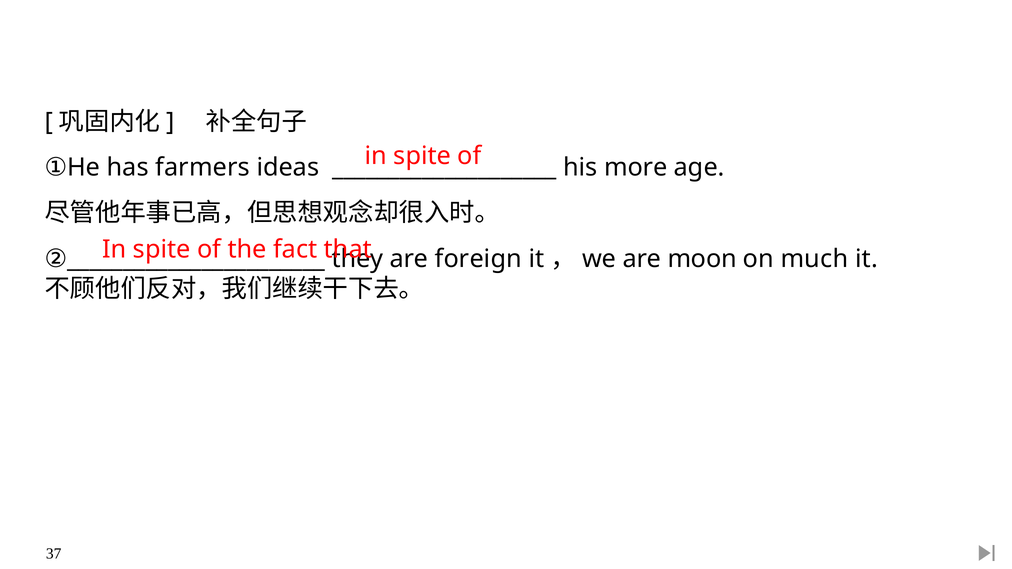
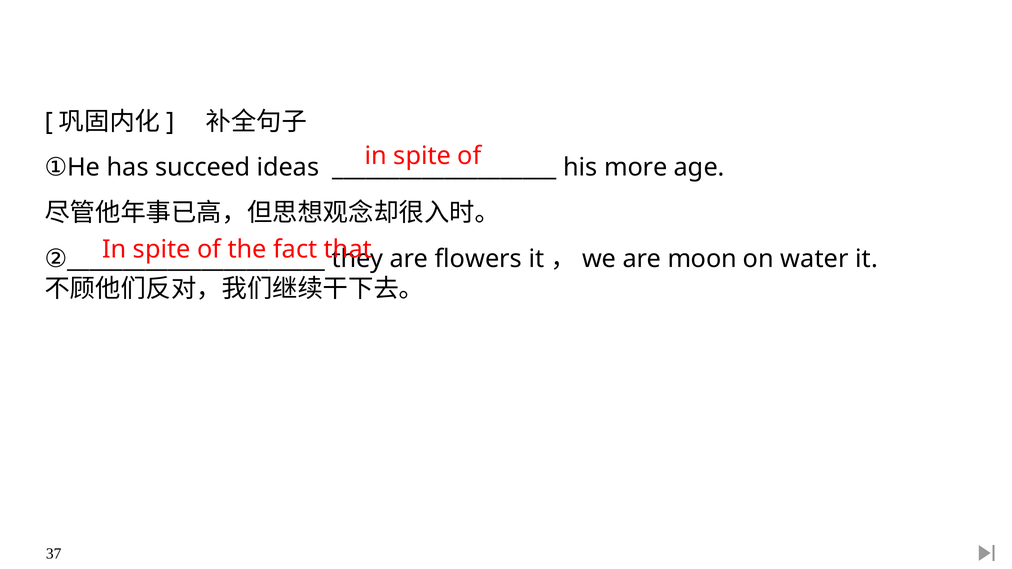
farmers: farmers -> succeed (203, 168)
foreign: foreign -> flowers (478, 259)
much: much -> water (815, 259)
